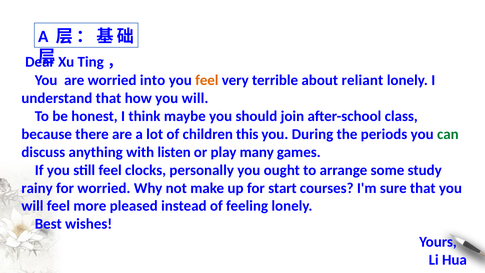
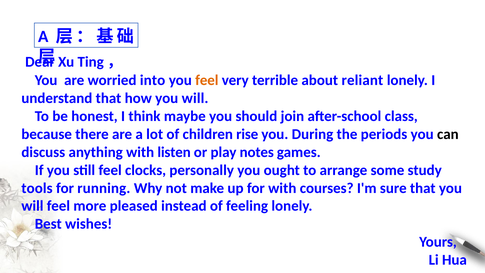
this: this -> rise (247, 134)
can colour: green -> black (448, 134)
many: many -> notes (257, 152)
rainy: rainy -> tools (37, 188)
for worried: worried -> running (104, 188)
for start: start -> with (282, 188)
